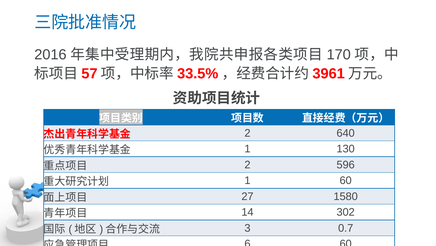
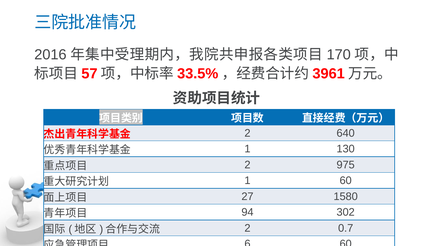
596: 596 -> 975 (346, 164)
14: 14 -> 94 (247, 212)
3: 3 -> 2 (247, 227)
